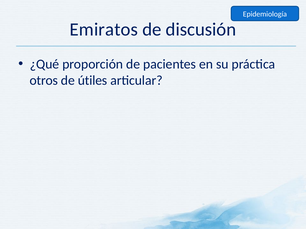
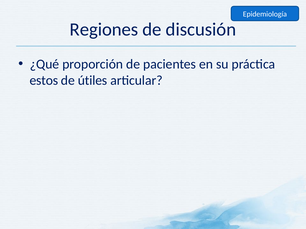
Emiratos: Emiratos -> Regiones (104, 30)
otros: otros -> estos (44, 81)
